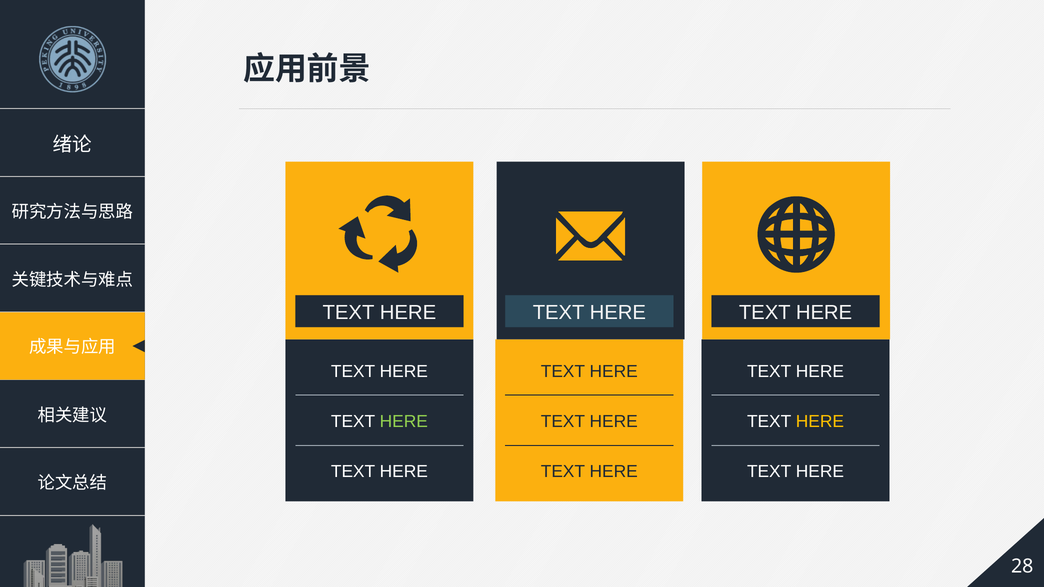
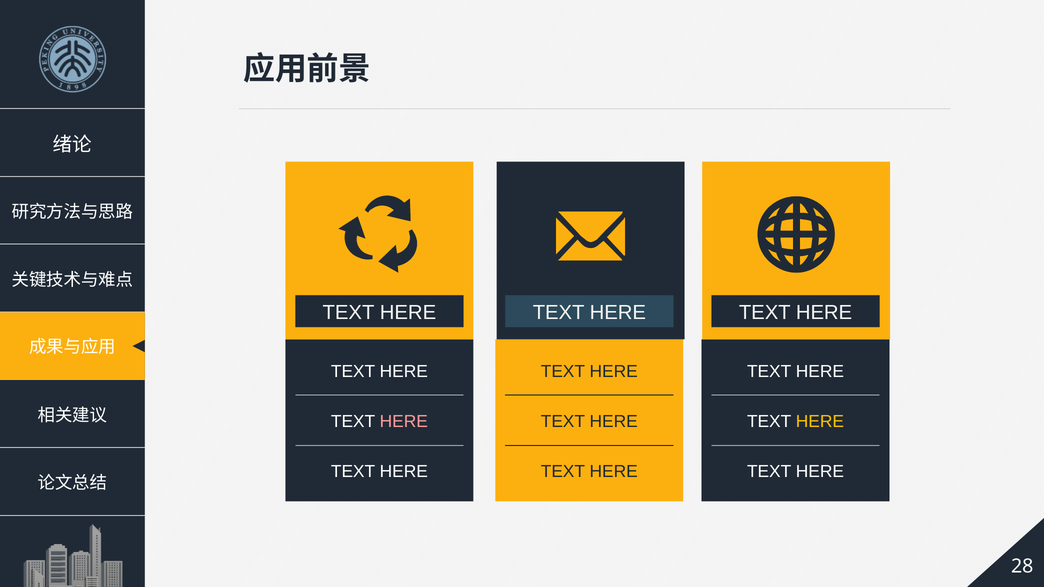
HERE colour: light green -> pink (404, 421)
